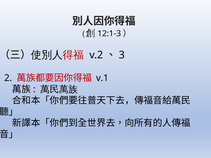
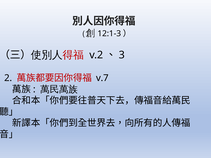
v.1: v.1 -> v.7 (102, 78)
